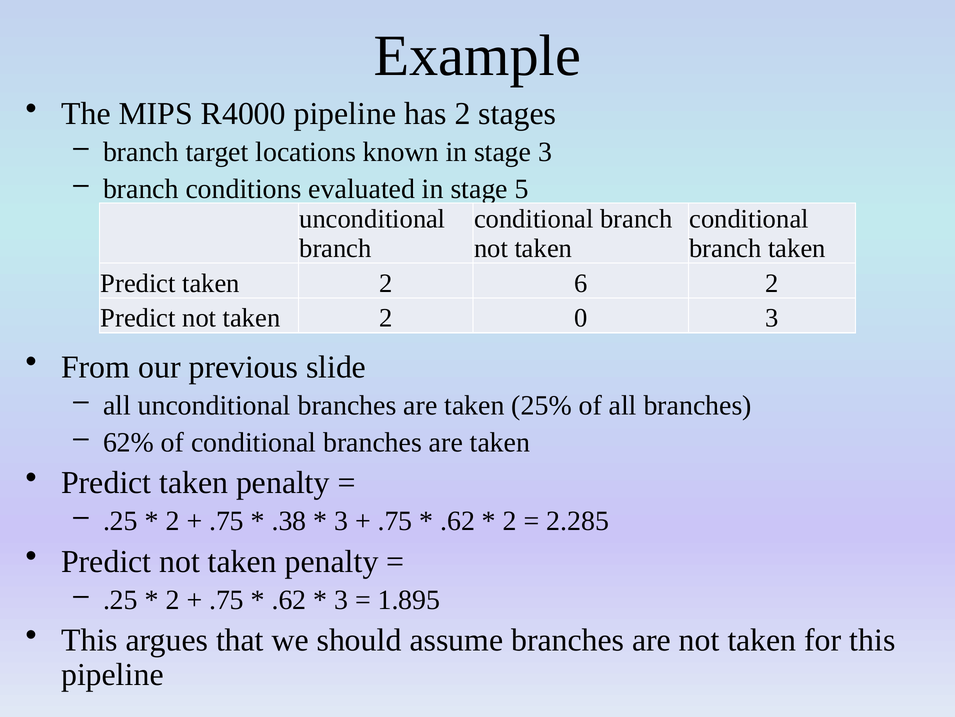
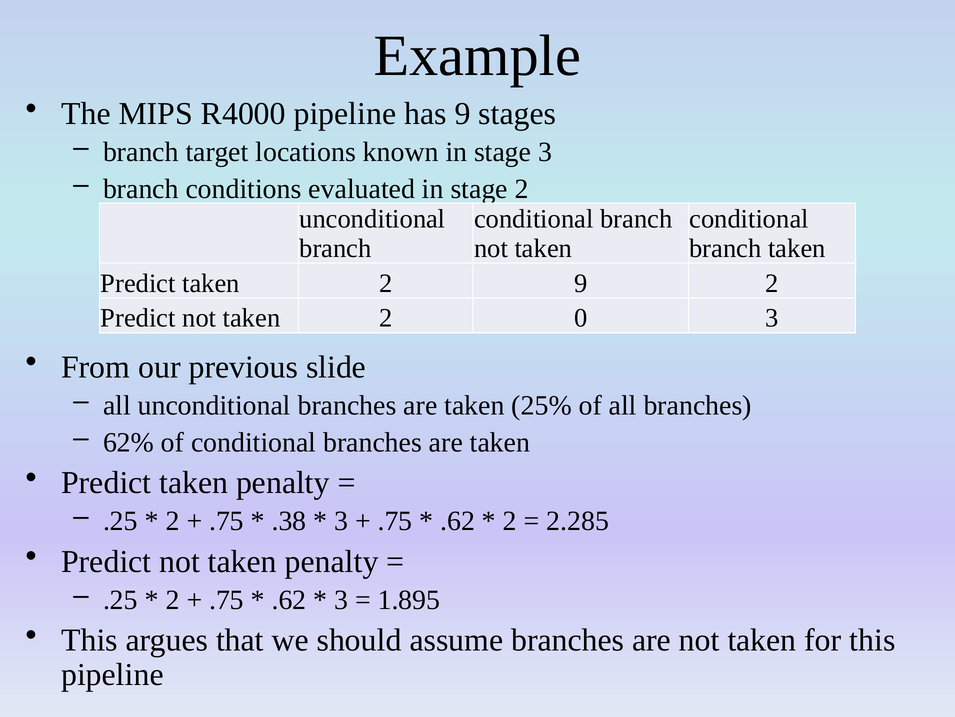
has 2: 2 -> 9 (463, 114)
stage 5: 5 -> 2 (522, 189)
2 6: 6 -> 9 (581, 283)
